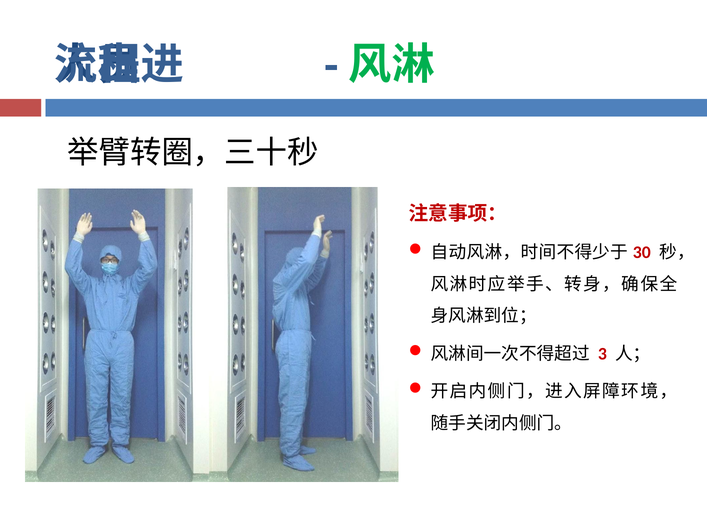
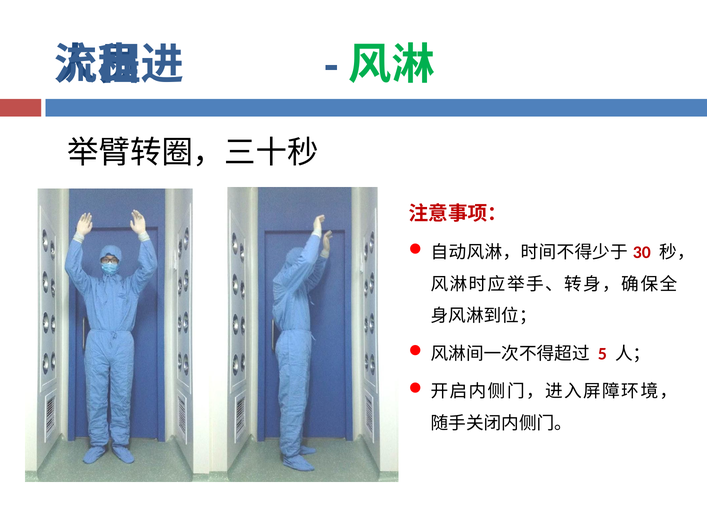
3: 3 -> 5 (602, 354)
